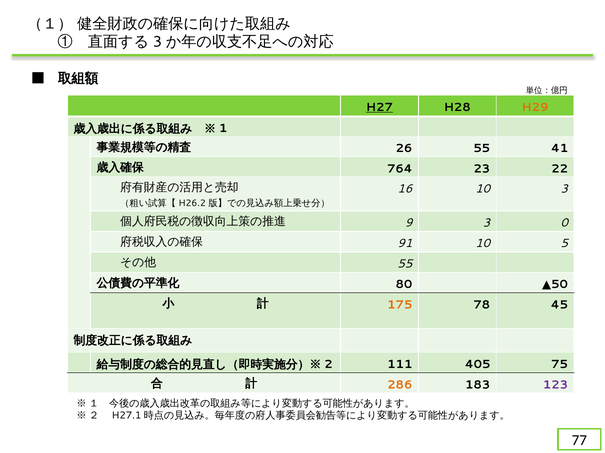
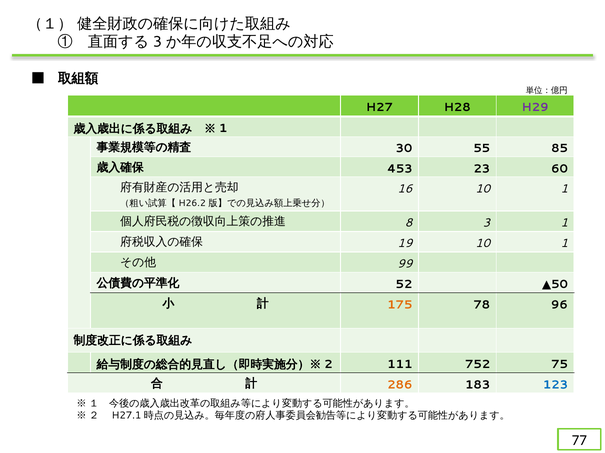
H27 underline: present -> none (379, 107)
H29 colour: orange -> purple (535, 107)
26: 26 -> 30 (404, 149)
41: 41 -> 85 (560, 149)
764: 764 -> 453 (400, 169)
22: 22 -> 60 (560, 169)
16 10 3: 3 -> 1 (564, 189)
9: 9 -> 8 (409, 223)
3 0: 0 -> 1 (564, 223)
91: 91 -> 19 (405, 244)
5: 5 -> 1 (564, 244)
55: 55 -> 99 (405, 264)
80: 80 -> 52 (404, 285)
45: 45 -> 96 (559, 305)
405: 405 -> 752 (478, 365)
123 colour: purple -> blue (555, 385)
